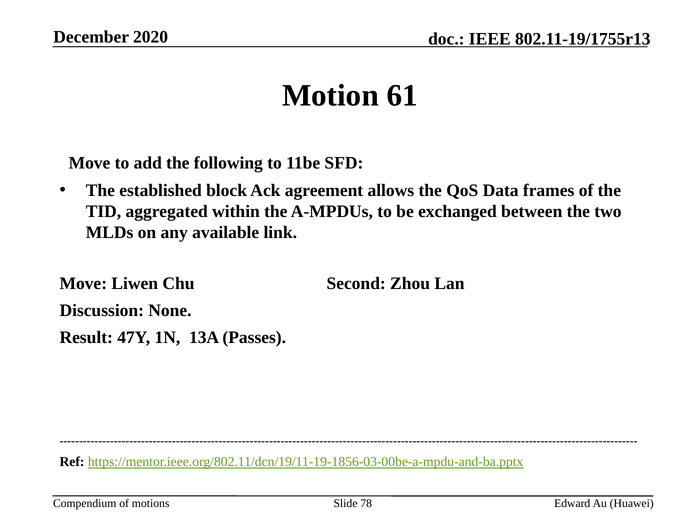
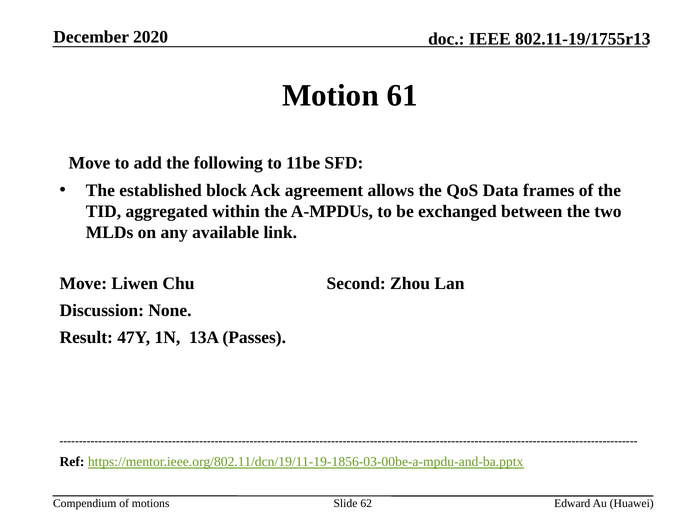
78: 78 -> 62 (366, 504)
